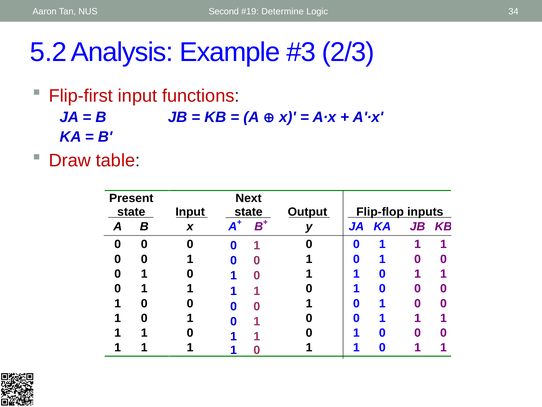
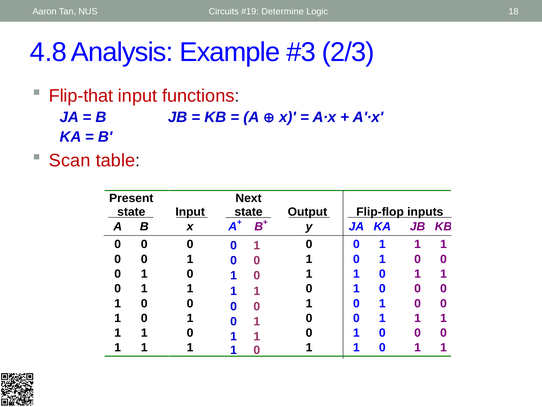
Second: Second -> Circuits (224, 11)
34: 34 -> 18 (513, 11)
5.2: 5.2 -> 4.8 (48, 52)
Flip-first: Flip-first -> Flip-that (81, 96)
Draw: Draw -> Scan (70, 160)
